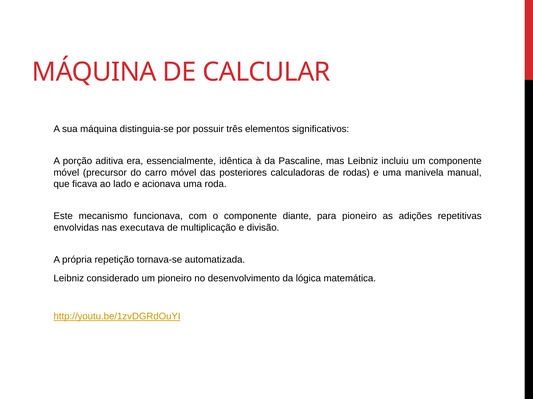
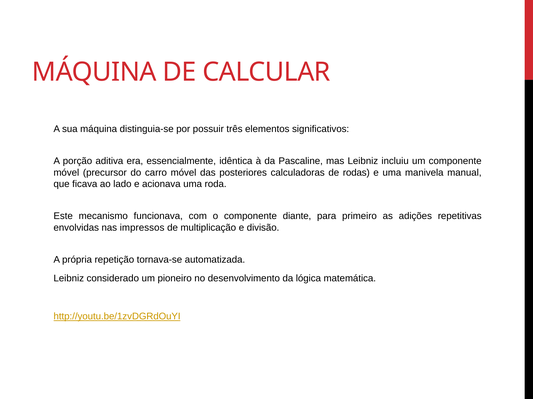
para pioneiro: pioneiro -> primeiro (359, 216)
executava: executava -> impressos (142, 228)
